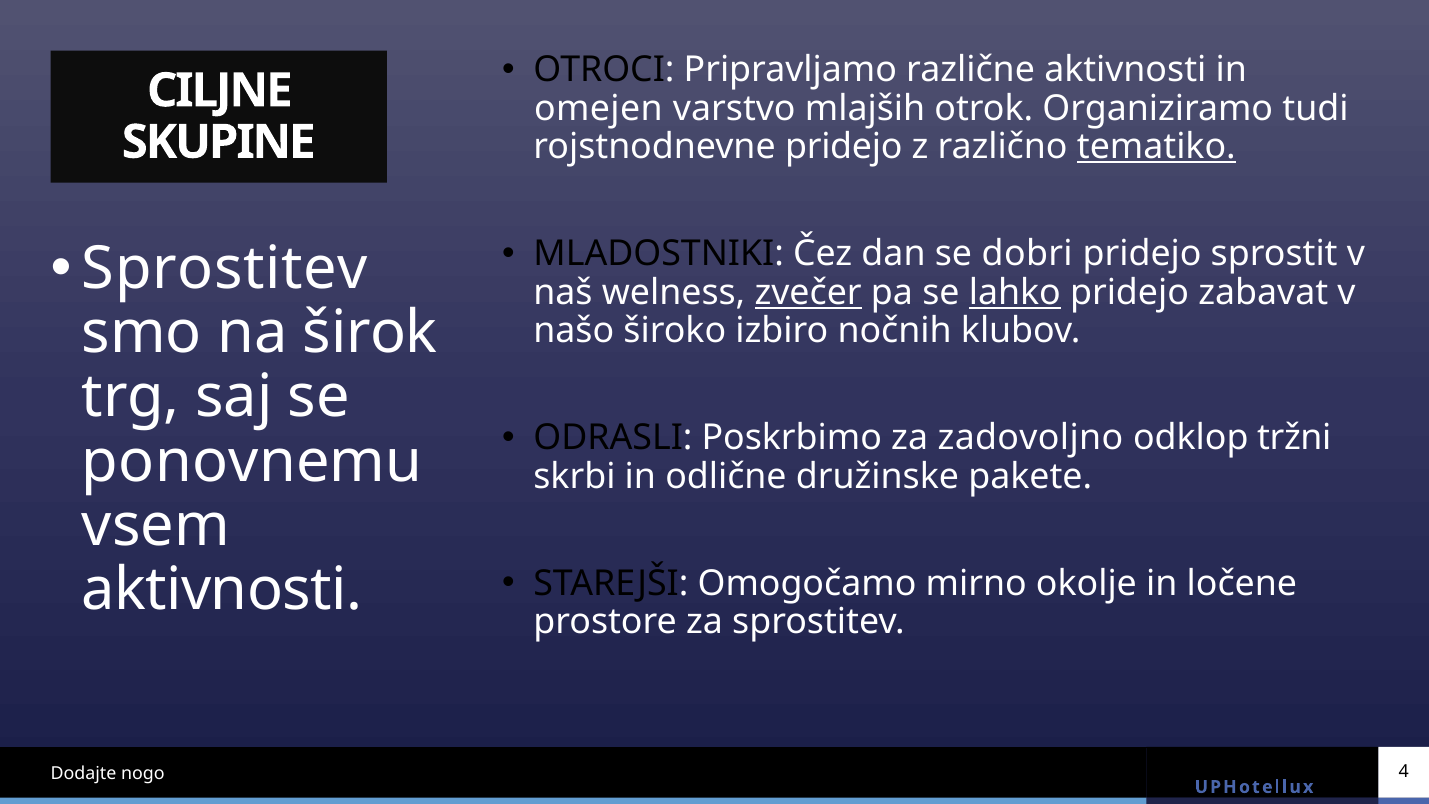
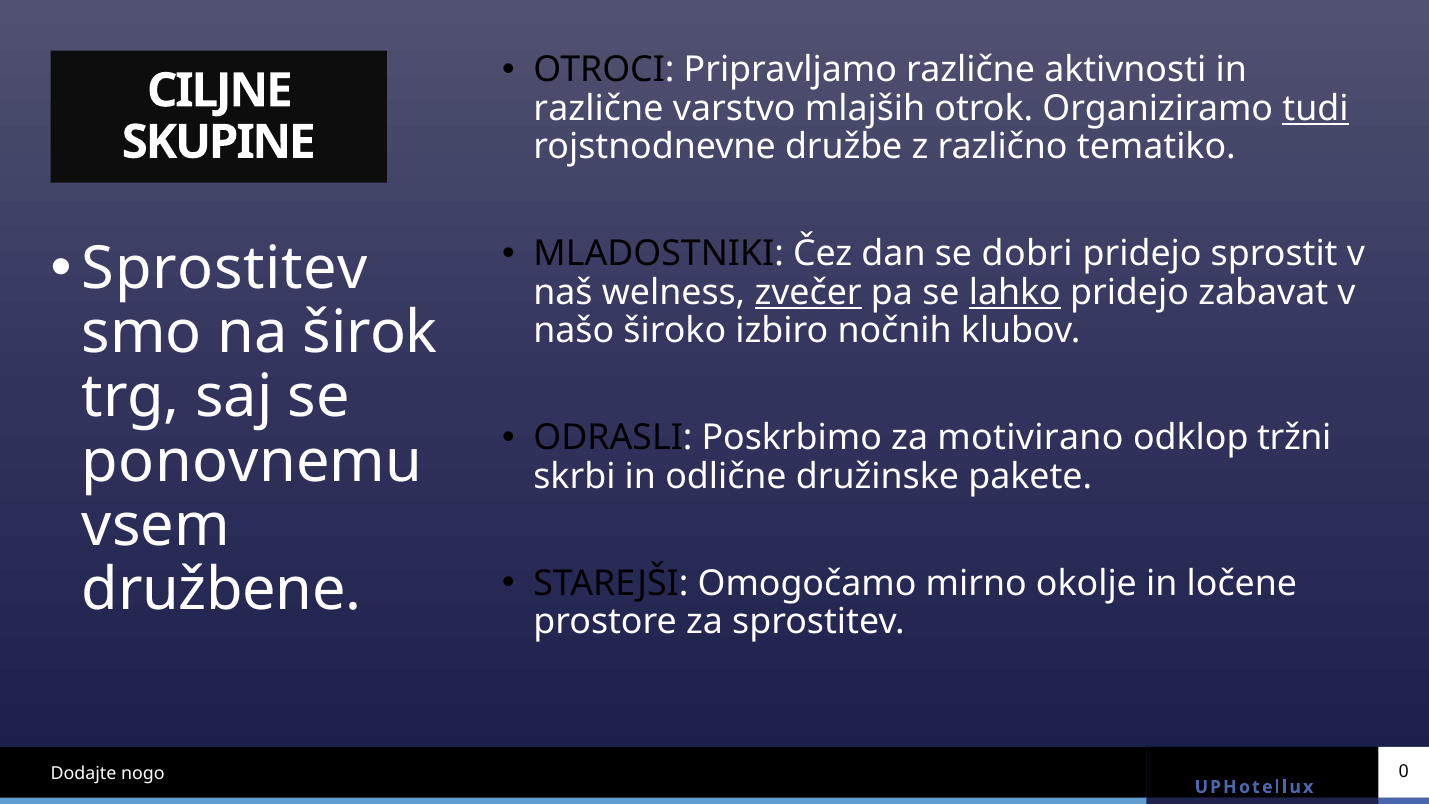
omejen: omejen -> različne (599, 108)
tudi underline: none -> present (1315, 108)
rojstnodnevne pridejo: pridejo -> družbe (844, 147)
tematiko underline: present -> none (1156, 147)
zadovoljno: zadovoljno -> motivirano (1030, 438)
aktivnosti: aktivnosti -> družbene (222, 590)
4: 4 -> 0 (1404, 772)
